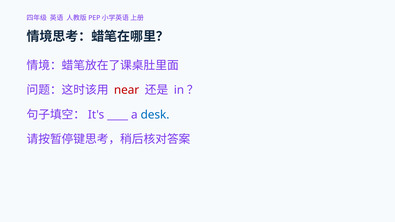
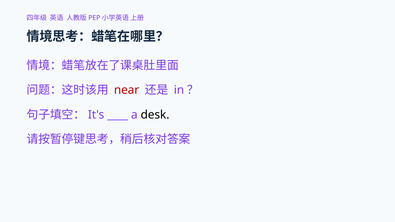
desk colour: blue -> black (155, 115)
